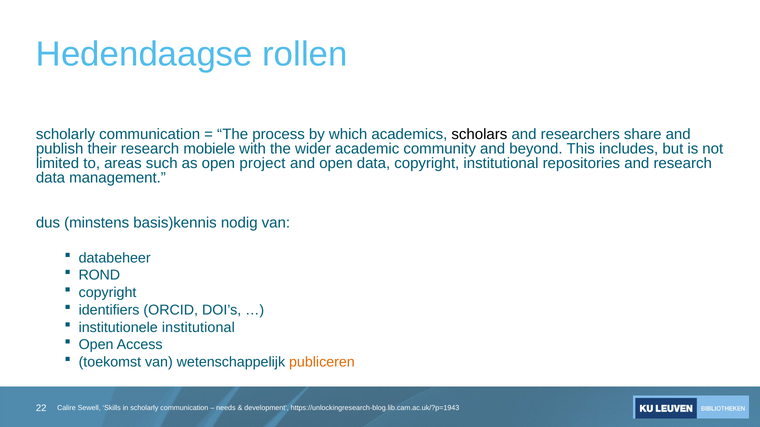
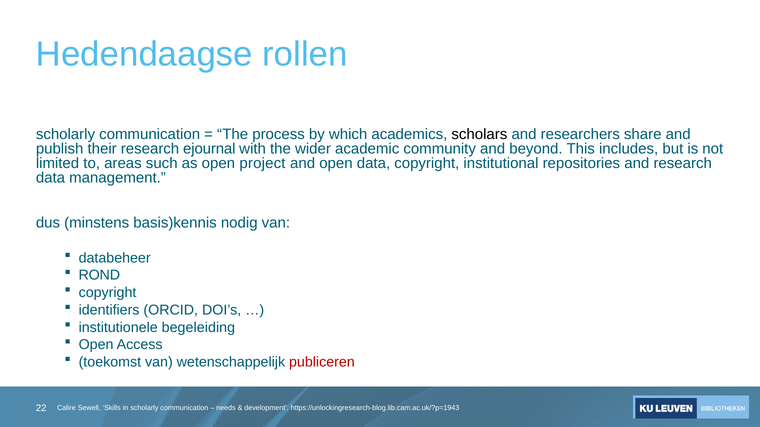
mobiele: mobiele -> ejournal (209, 149)
institutionele institutional: institutional -> begeleiding (198, 328)
publiceren colour: orange -> red (322, 362)
